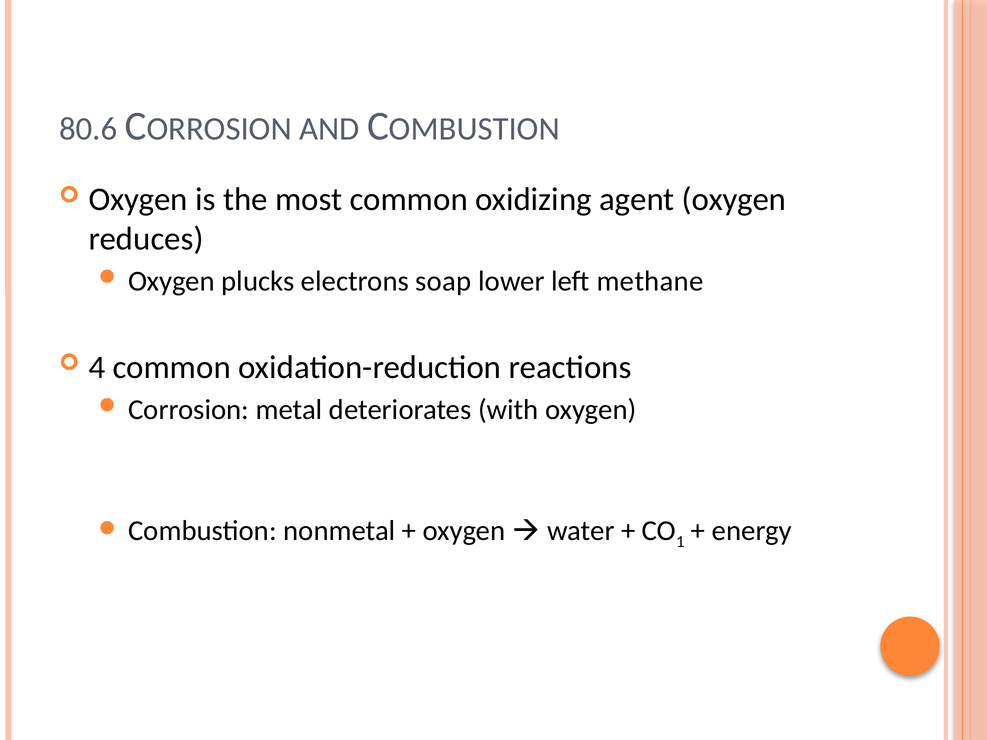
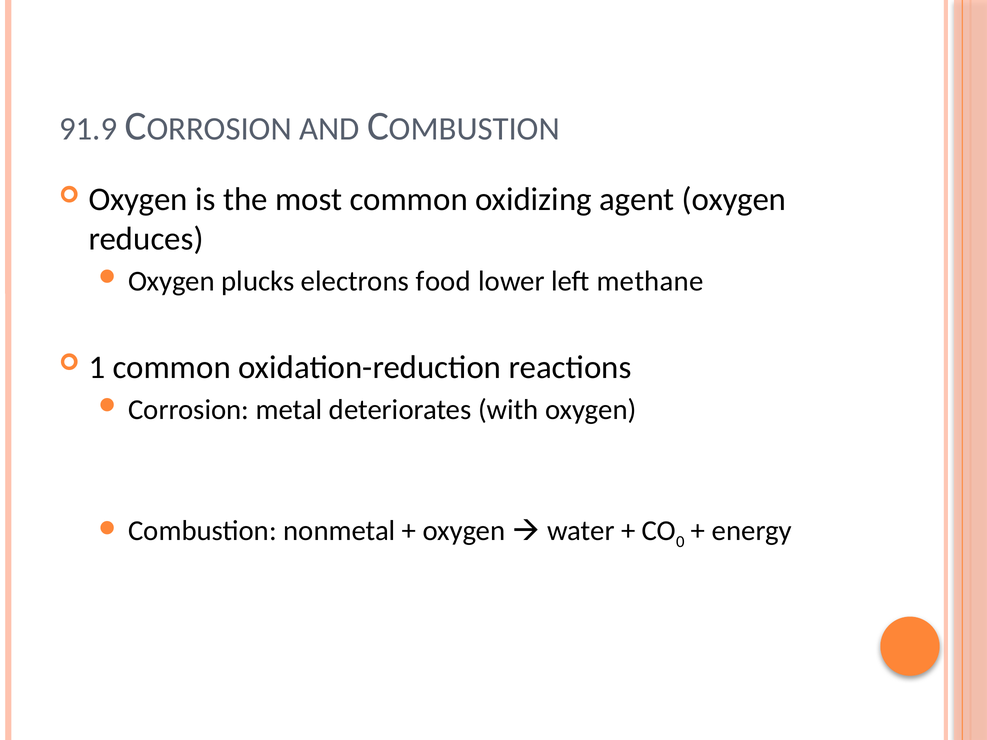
80.6: 80.6 -> 91.9 (88, 129)
soap: soap -> food (444, 282)
4: 4 -> 1 (97, 367)
1: 1 -> 0 (680, 542)
